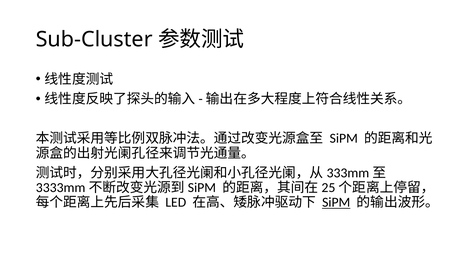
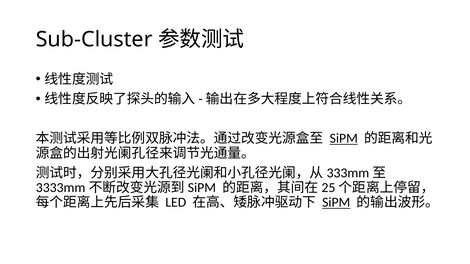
SiPM underline: none -> present (344, 139)
